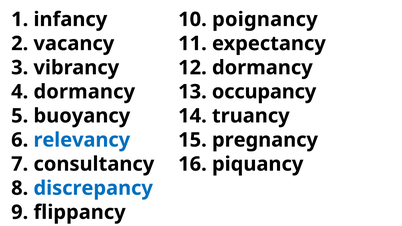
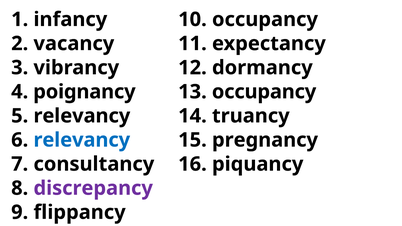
10 poignancy: poignancy -> occupancy (265, 19)
dormancy: dormancy -> poignancy (84, 92)
buoyancy: buoyancy -> relevancy (82, 116)
discrepancy colour: blue -> purple (93, 188)
